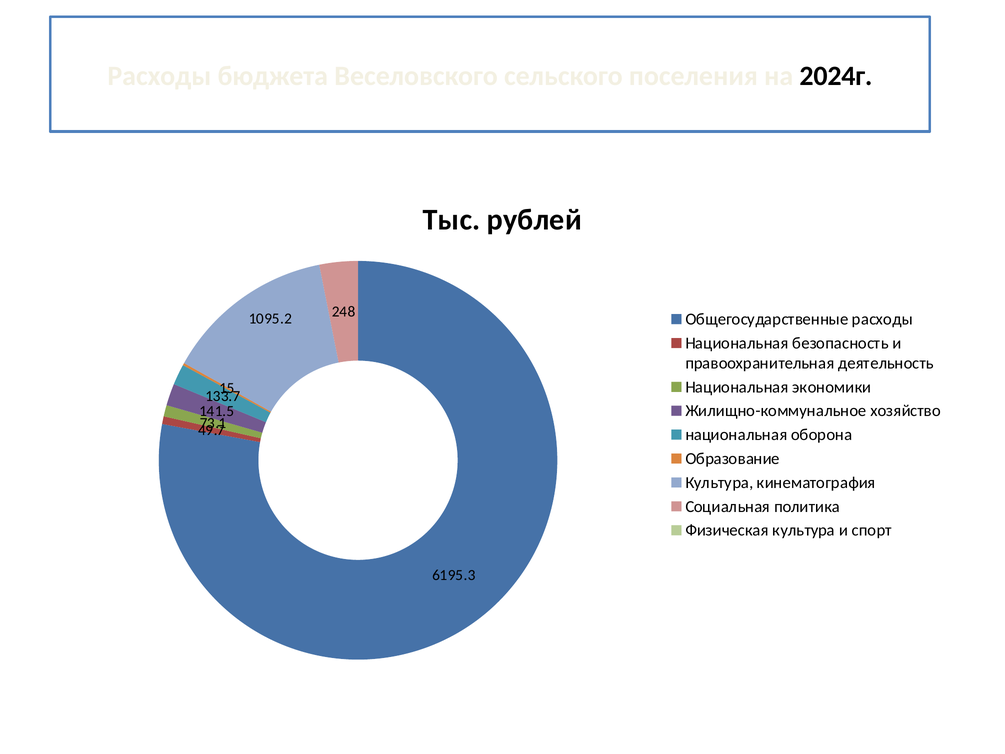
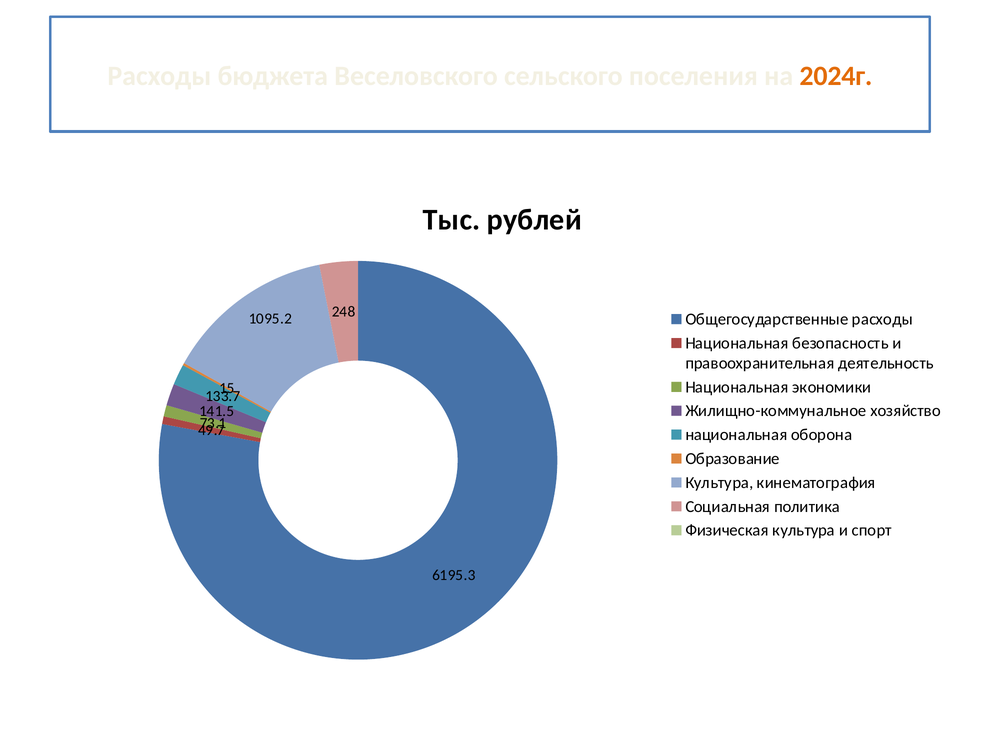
2024г colour: black -> orange (836, 76)
